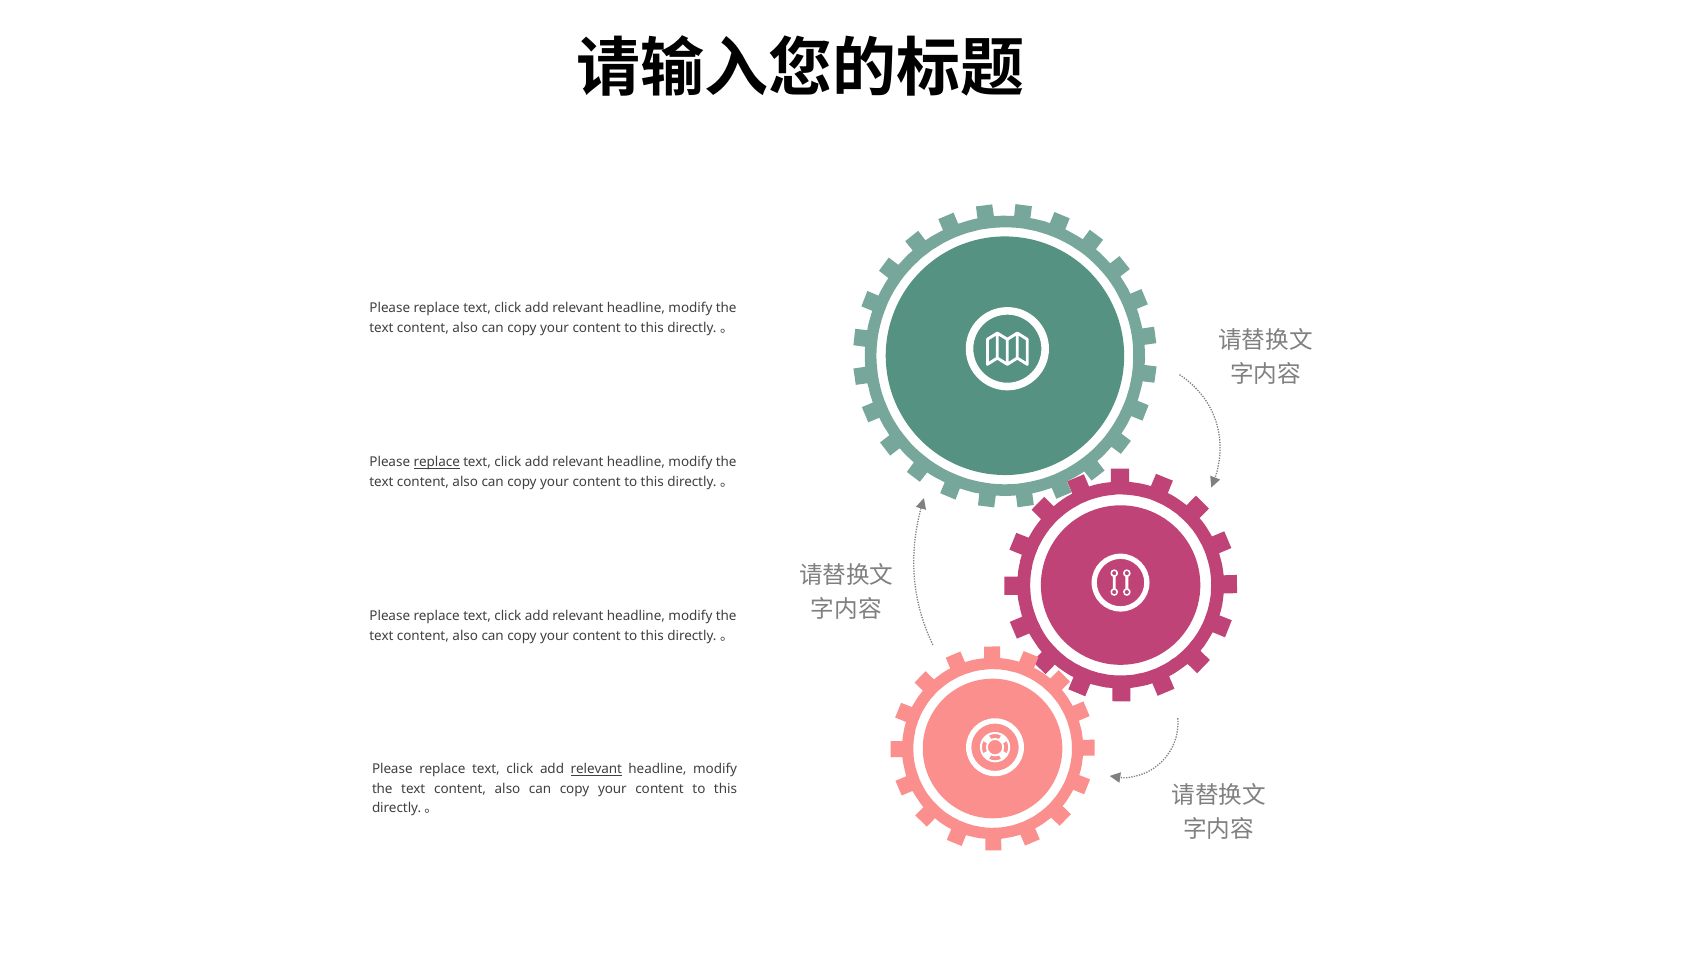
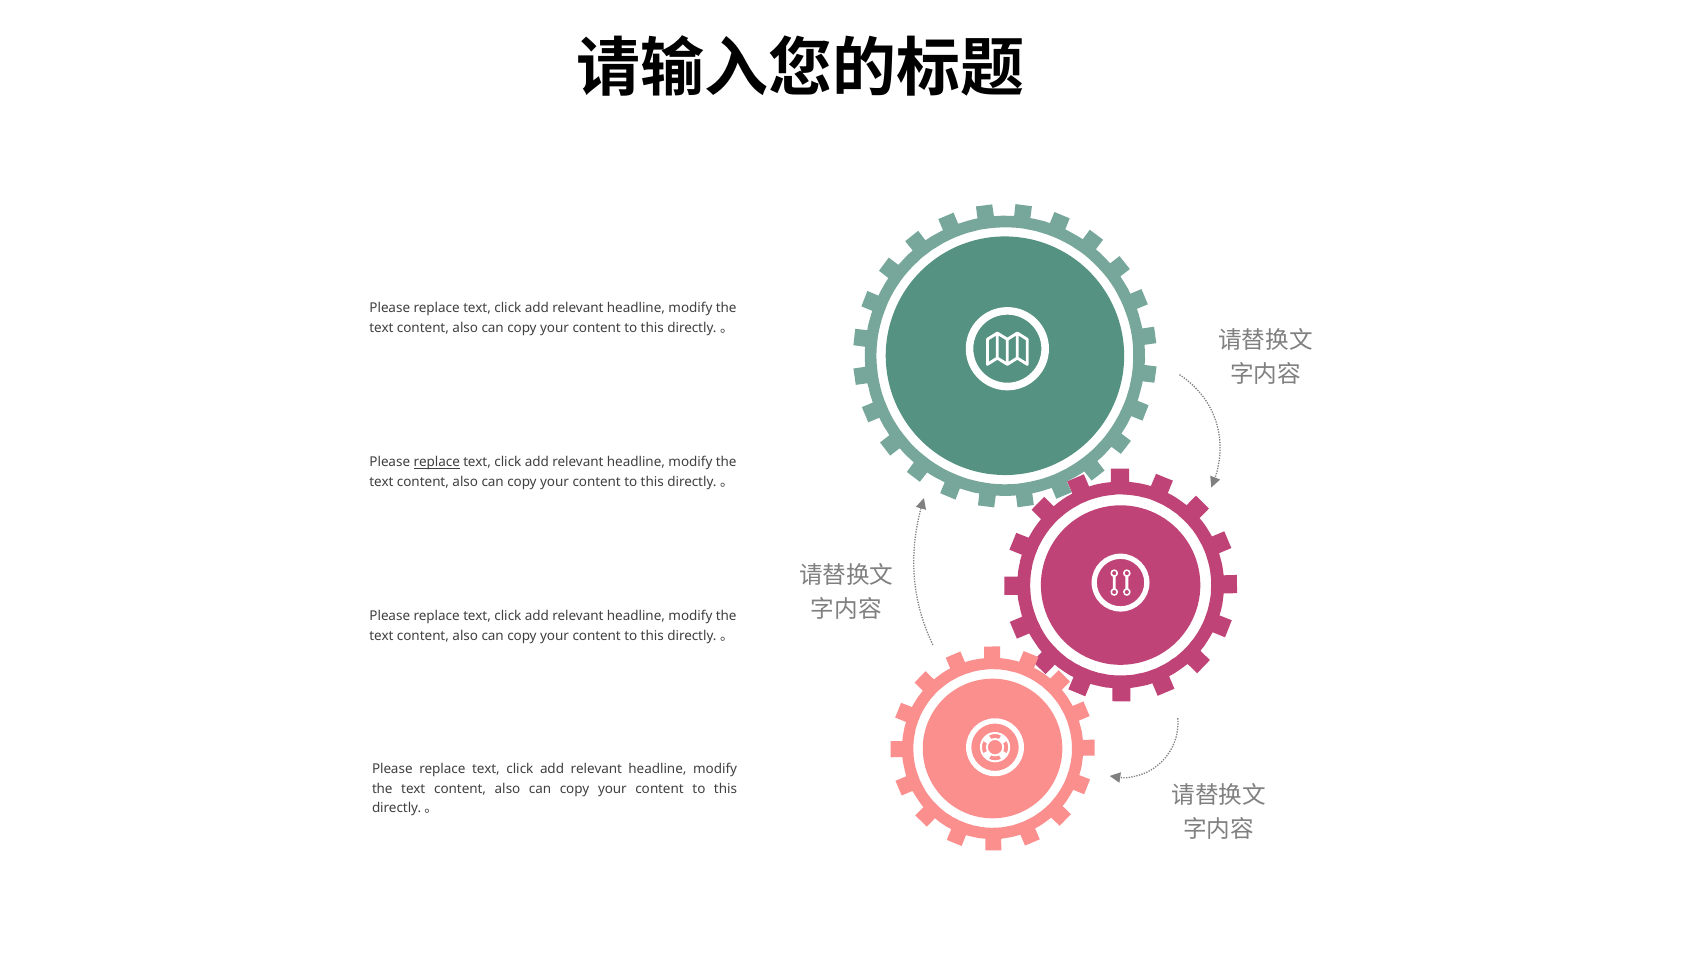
relevant underline: present -> none (596, 769)
